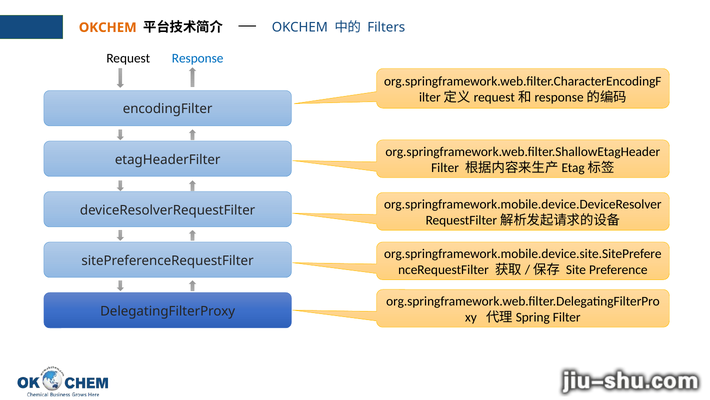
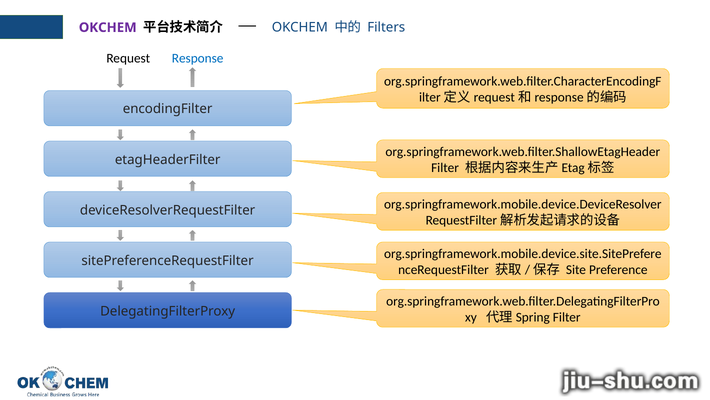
OKCHEM colour: orange -> purple (108, 27)
